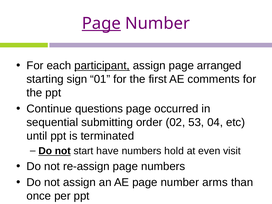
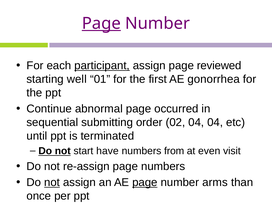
arranged: arranged -> reviewed (219, 66)
sign: sign -> well (77, 79)
comments: comments -> gonorrhea (214, 79)
questions: questions -> abnormal (99, 109)
02 53: 53 -> 04 (196, 122)
hold: hold -> from (174, 151)
not underline: none -> present (52, 182)
page underline: none -> present (145, 182)
